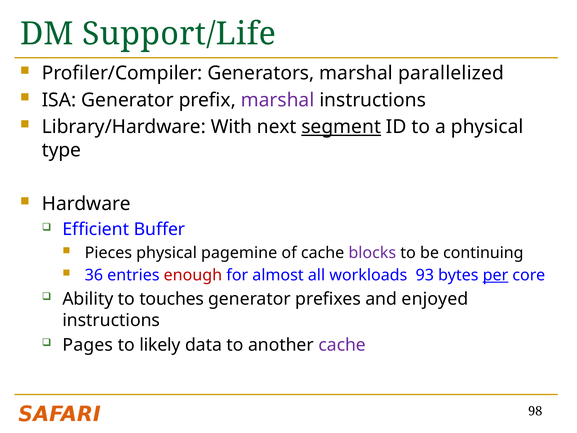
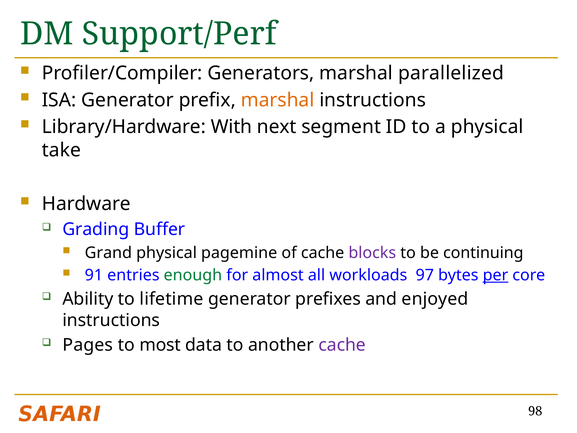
Support/Life: Support/Life -> Support/Perf (179, 34)
marshal colour: purple -> orange (278, 100)
segment underline: present -> none (341, 127)
type: type -> take (61, 150)
Efficient: Efficient -> Grading (96, 229)
Pieces: Pieces -> Grand (108, 253)
36: 36 -> 91 (94, 275)
enough colour: red -> green (193, 275)
93: 93 -> 97 (425, 275)
touches: touches -> lifetime (171, 299)
likely: likely -> most (160, 345)
